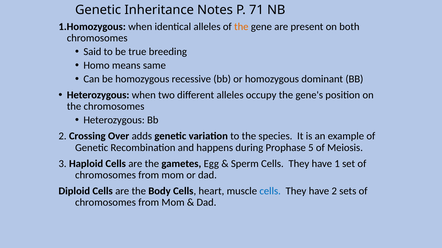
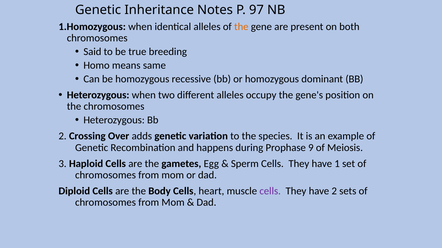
71: 71 -> 97 (256, 10)
5: 5 -> 9 (311, 148)
cells colour: blue -> purple (270, 191)
